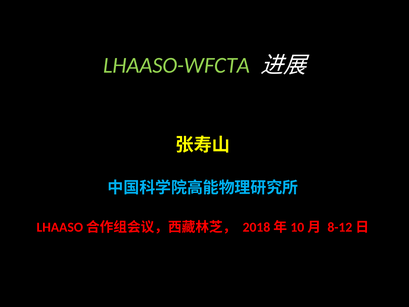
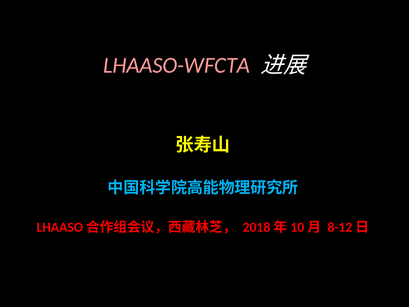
LHAASO-WFCTA colour: light green -> pink (177, 65)
